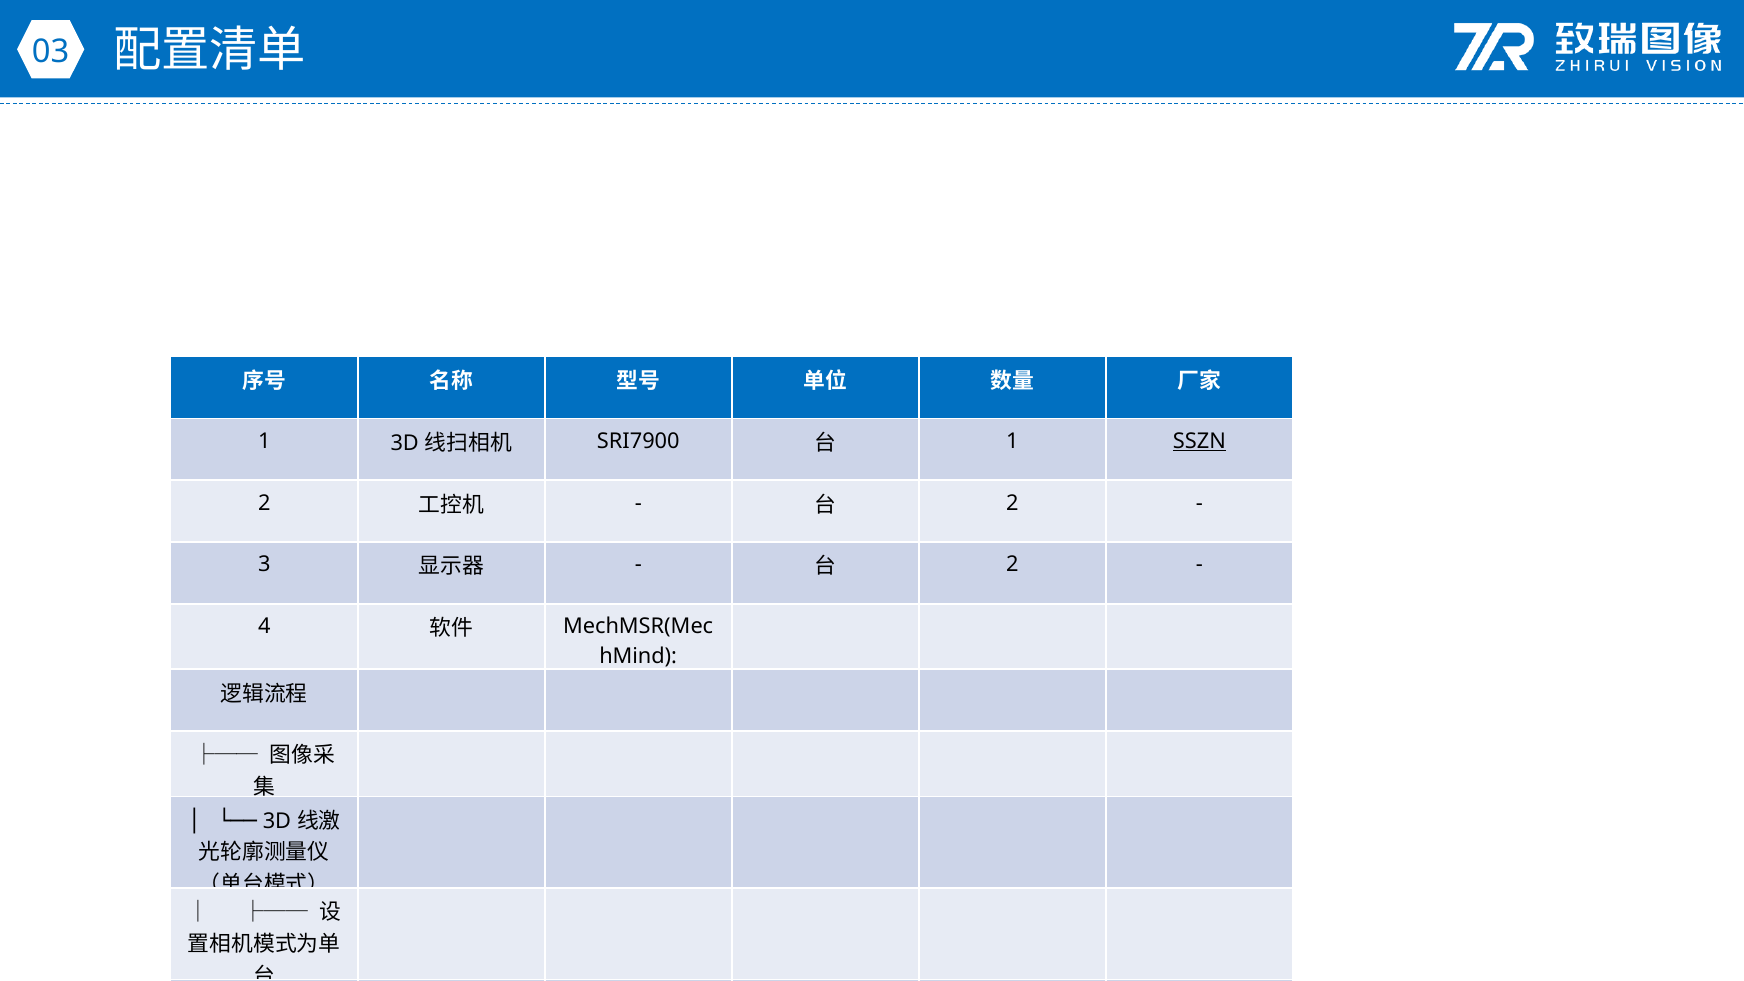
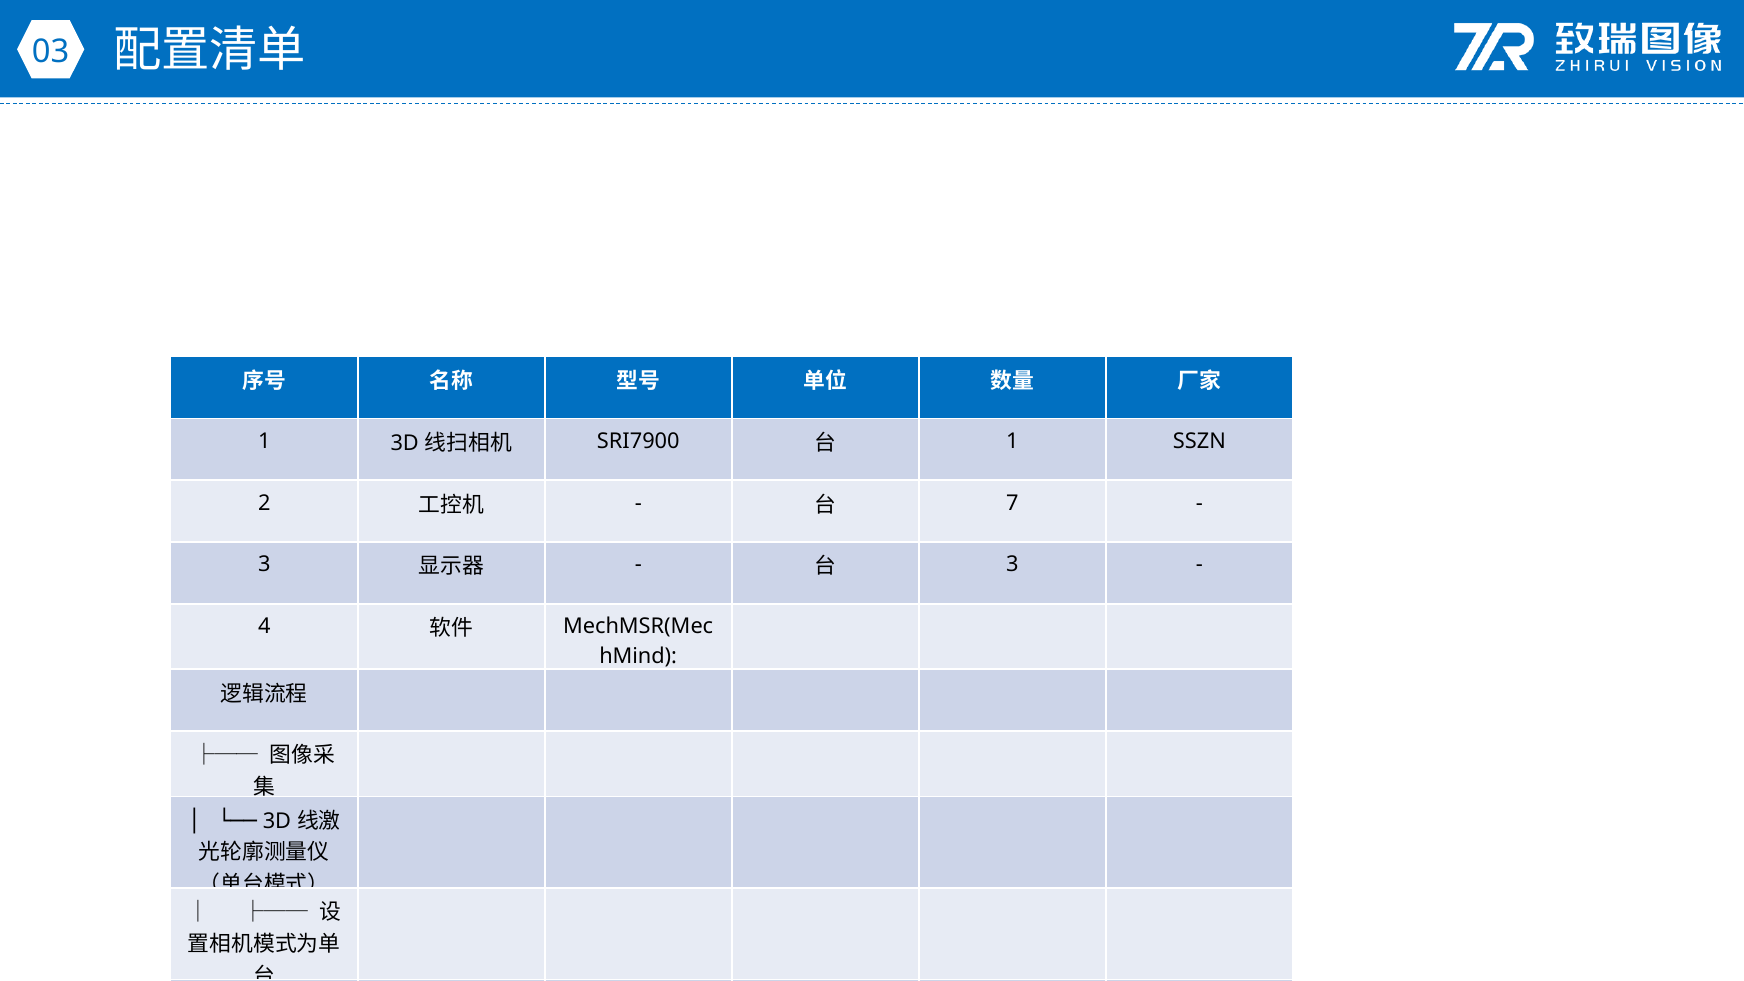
SSZN underline: present -> none (1199, 441)
2: 2 -> 7 (1012, 503)
2: 2 -> 3 (1012, 565)
